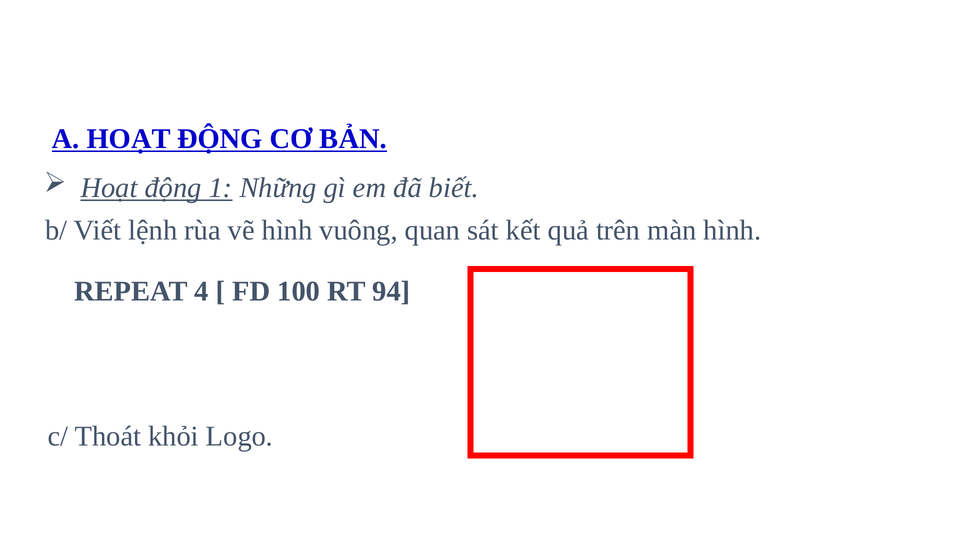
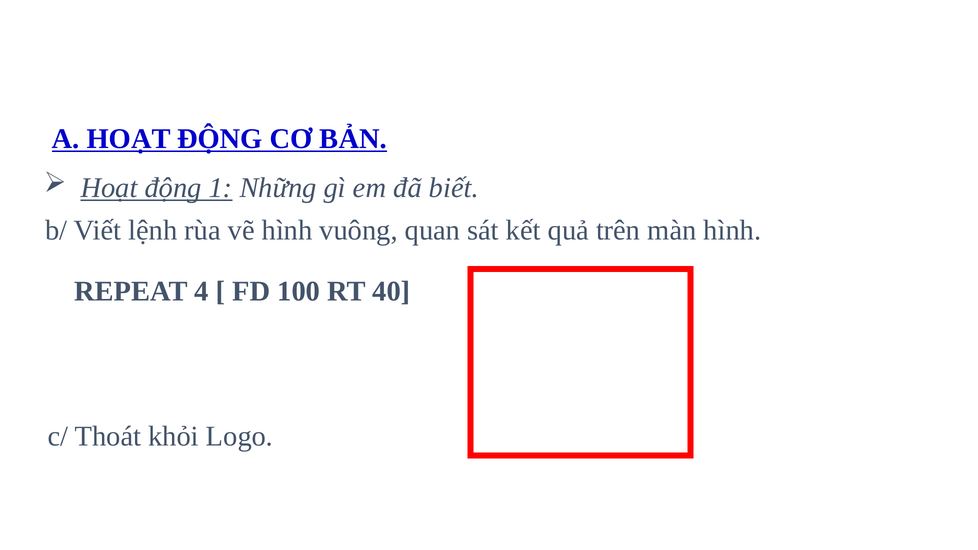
94: 94 -> 40 (391, 292)
